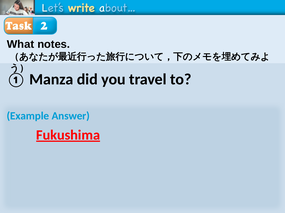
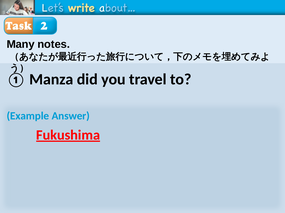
What: What -> Many (21, 44)
